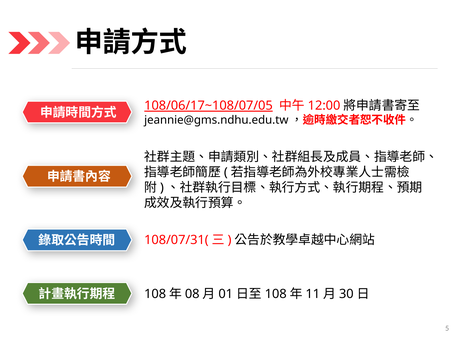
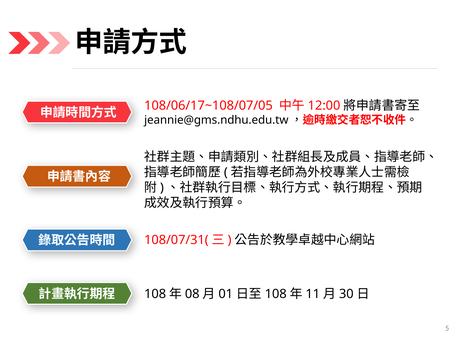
108/06/17~108/07/05 underline: present -> none (208, 106)
